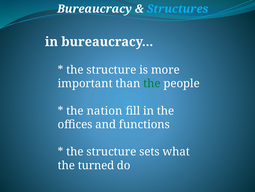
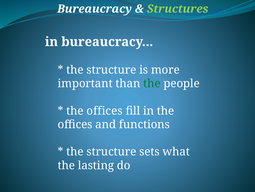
Structures colour: light blue -> light green (178, 9)
nation: nation -> offices (105, 110)
turned: turned -> lasting (96, 165)
